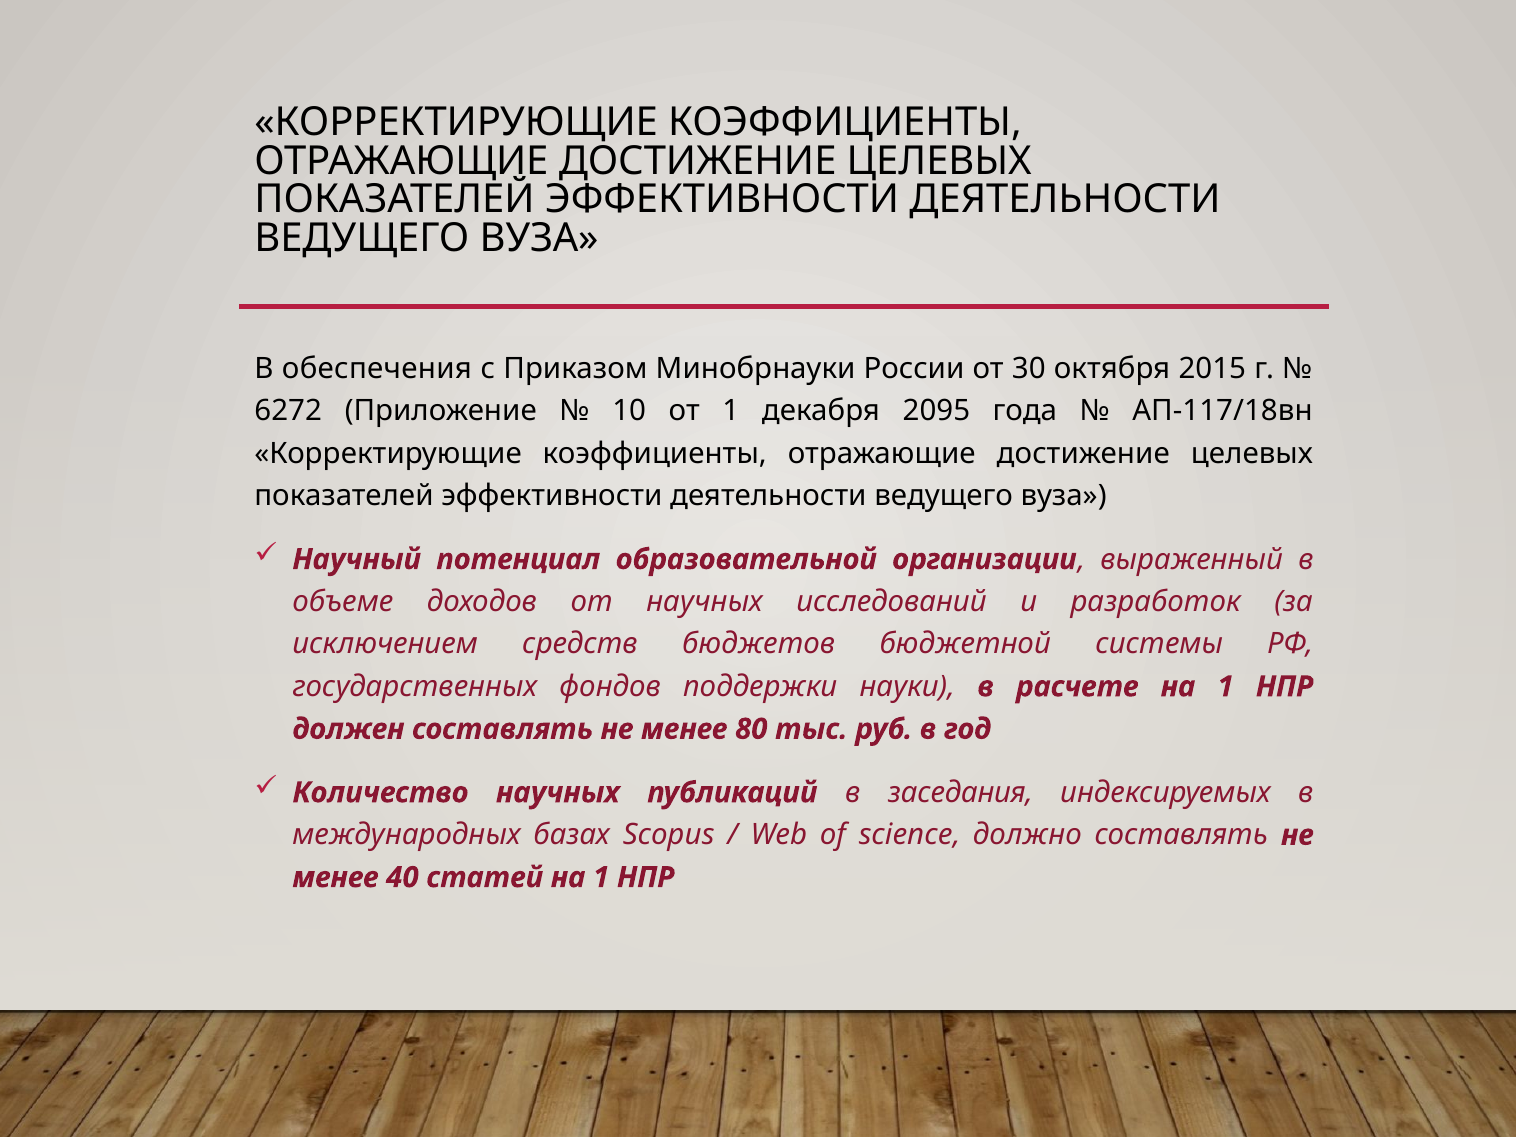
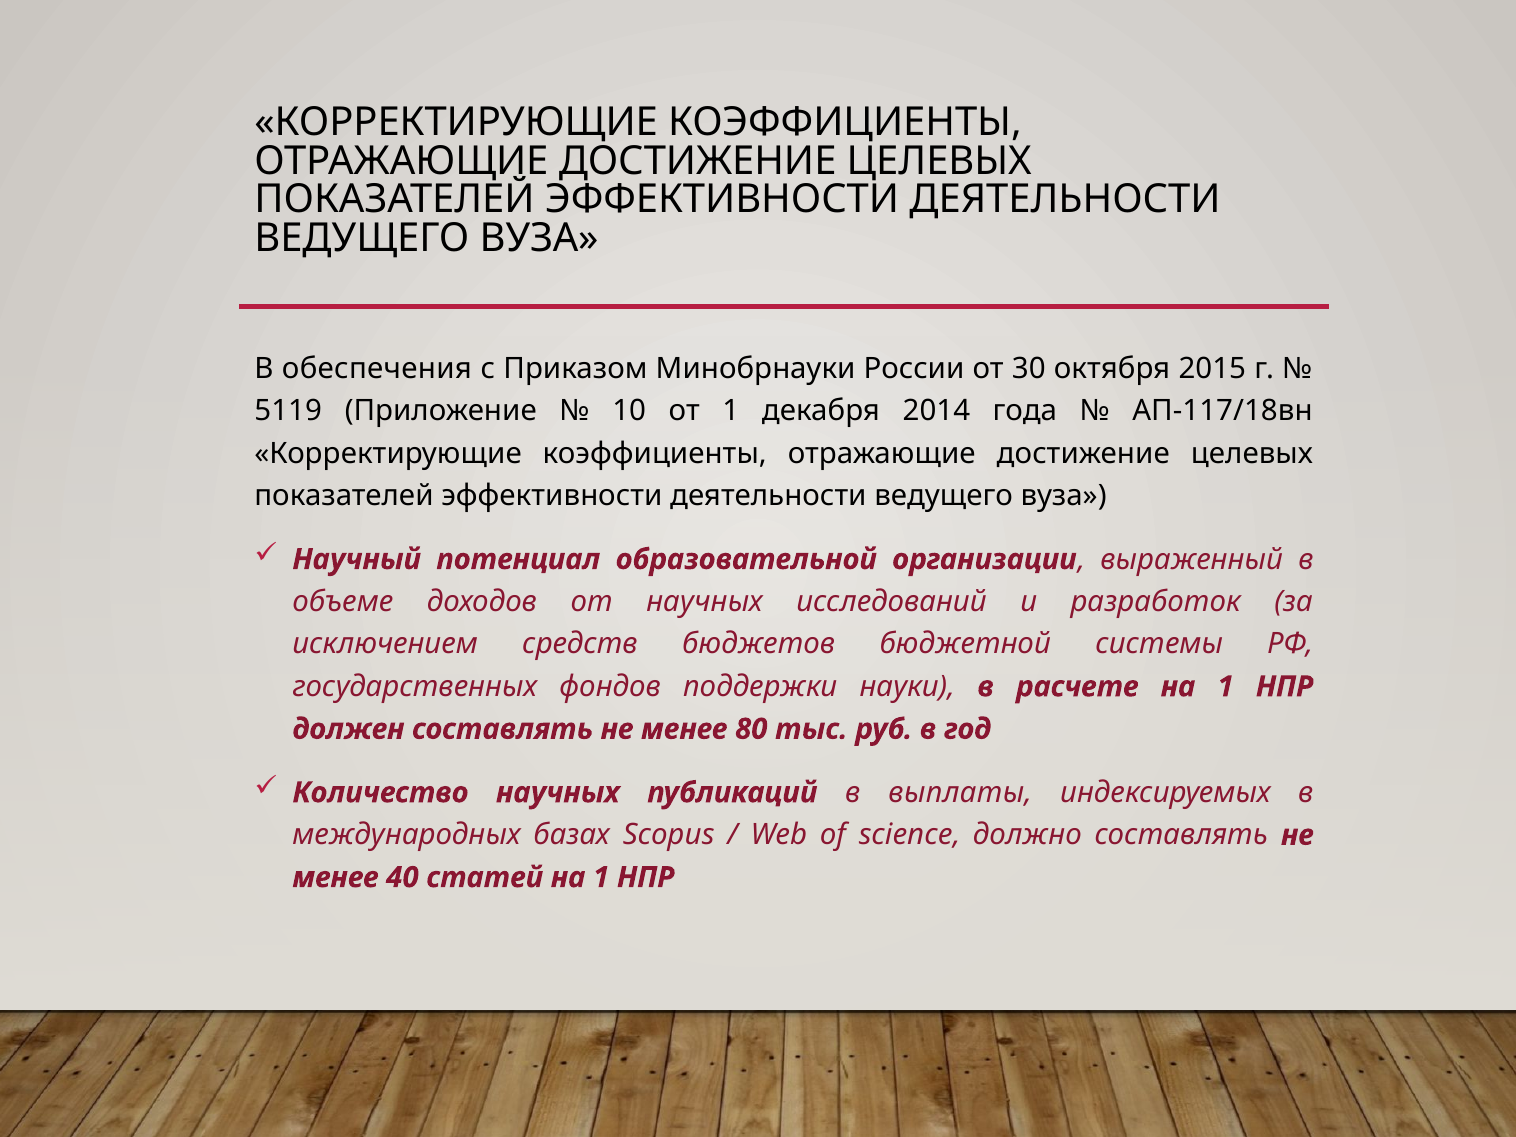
6272: 6272 -> 5119 (288, 411)
2095: 2095 -> 2014 (936, 411)
заседания: заседания -> выплаты (960, 793)
